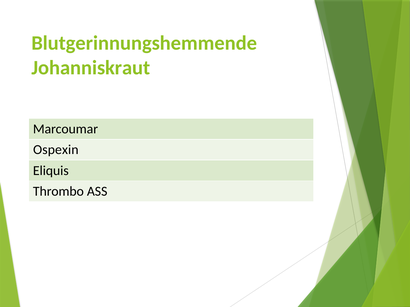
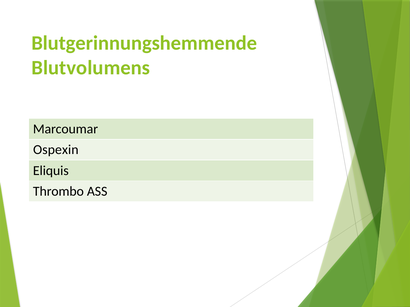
Johanniskraut: Johanniskraut -> Blutvolumens (91, 68)
